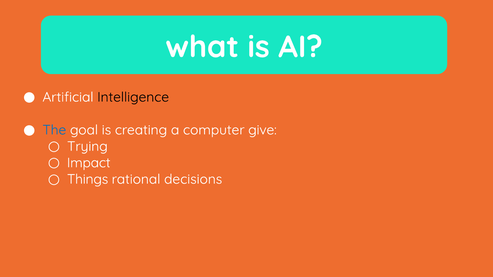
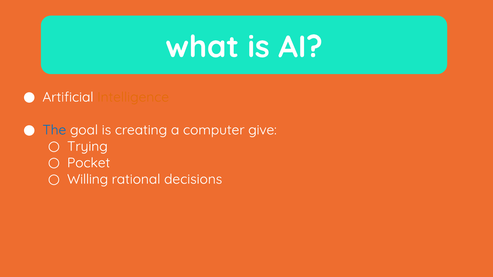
Intelligence colour: black -> orange (133, 97)
Impact: Impact -> Pocket (89, 163)
Things: Things -> Willing (88, 179)
